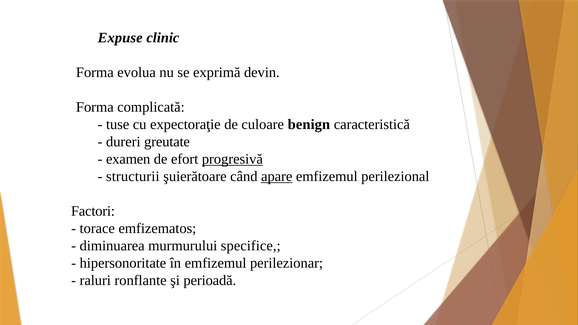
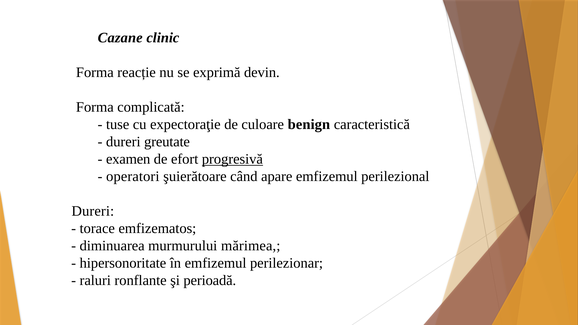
Expuse: Expuse -> Cazane (120, 38)
evolua: evolua -> reacție (137, 72)
structurii: structurii -> operatori (133, 177)
apare underline: present -> none (277, 177)
Factori: Factori -> Dureri (93, 211)
specifice: specifice -> mărimea (251, 246)
